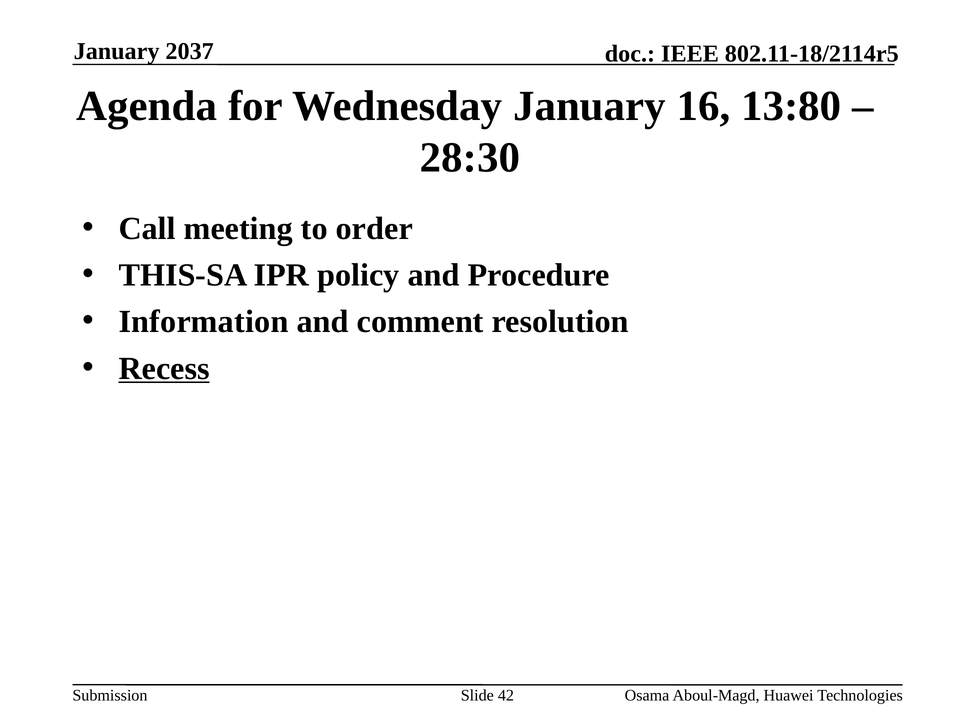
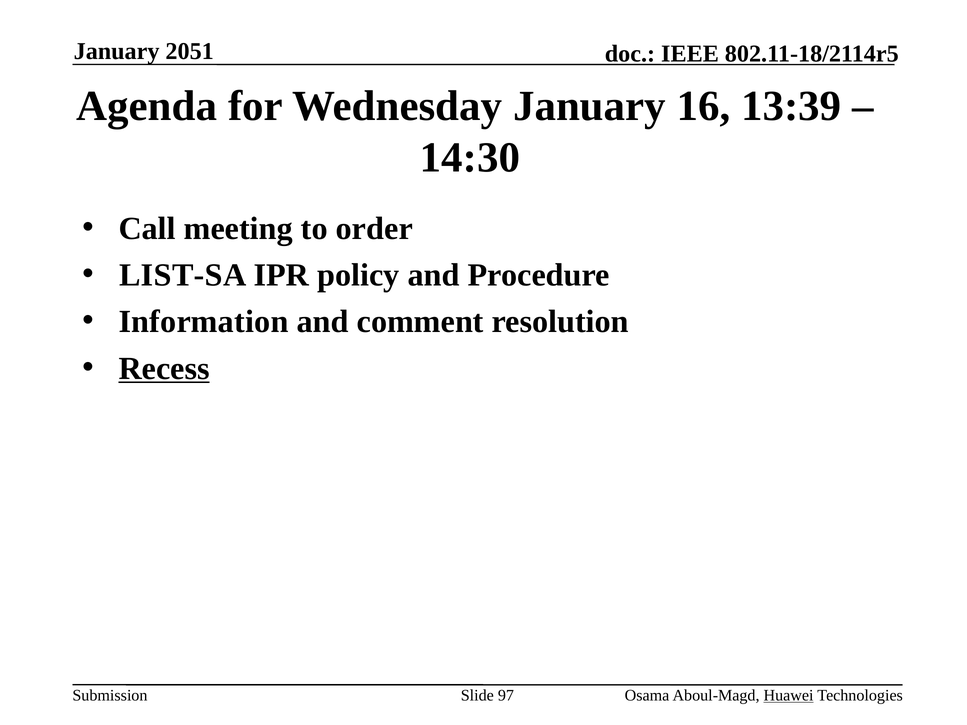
2037: 2037 -> 2051 (190, 51)
13:80: 13:80 -> 13:39 (791, 106)
28:30: 28:30 -> 14:30 (470, 158)
THIS-SA: THIS-SA -> LIST-SA (183, 275)
42: 42 -> 97 (506, 696)
Huawei underline: none -> present (789, 696)
